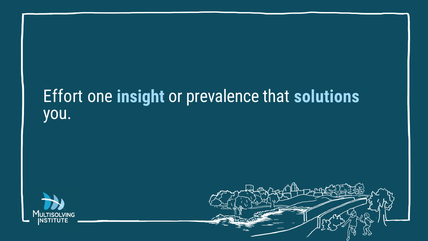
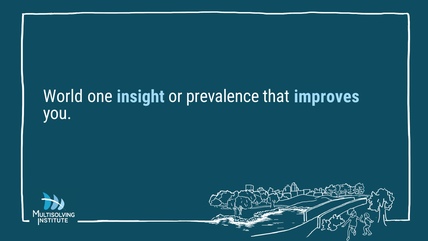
Effort: Effort -> World (63, 96)
solutions: solutions -> improves (327, 96)
